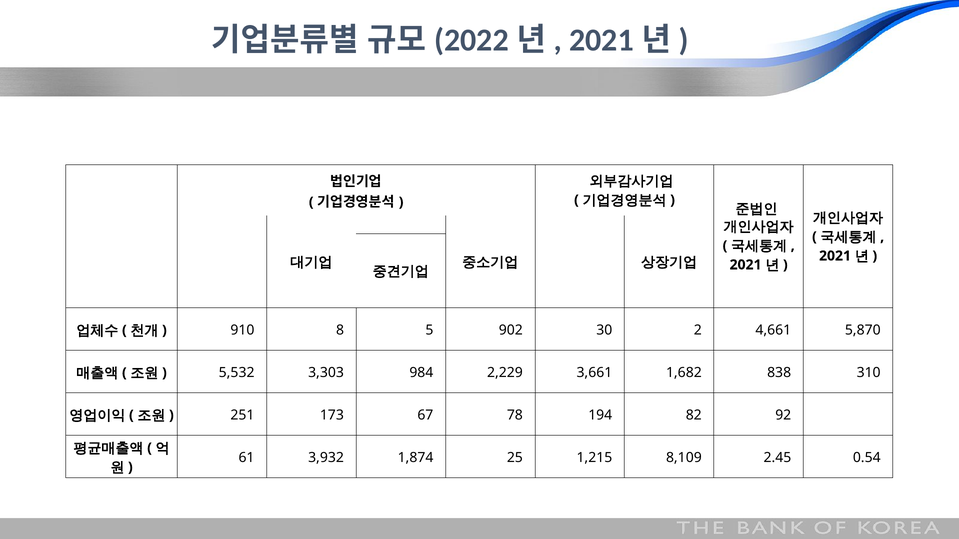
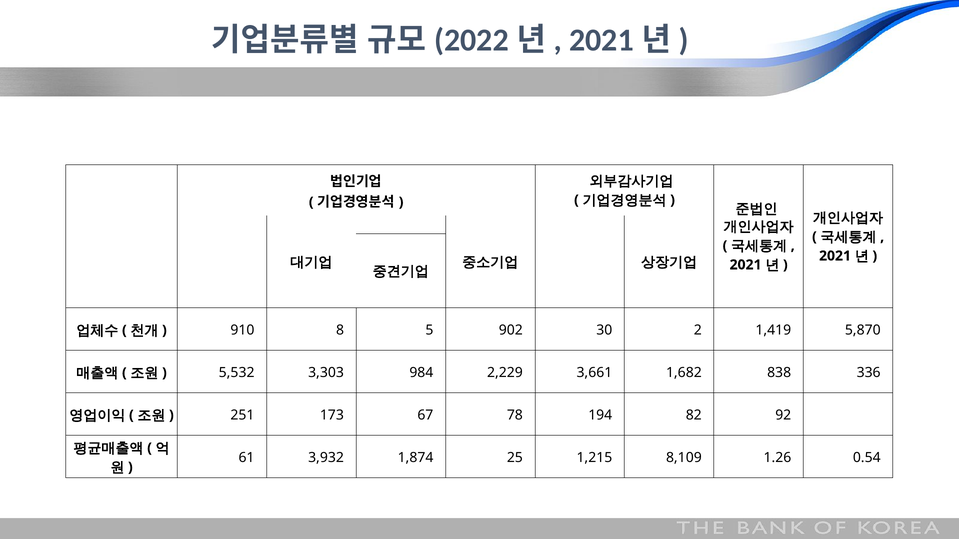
4,661: 4,661 -> 1,419 (773, 331)
310: 310 -> 336 (869, 373)
2.45: 2.45 -> 1.26 (777, 458)
